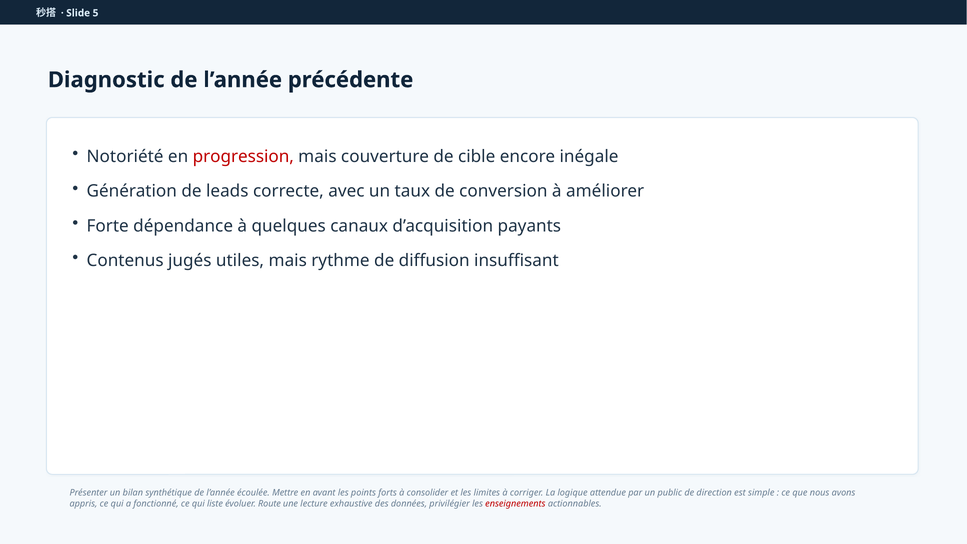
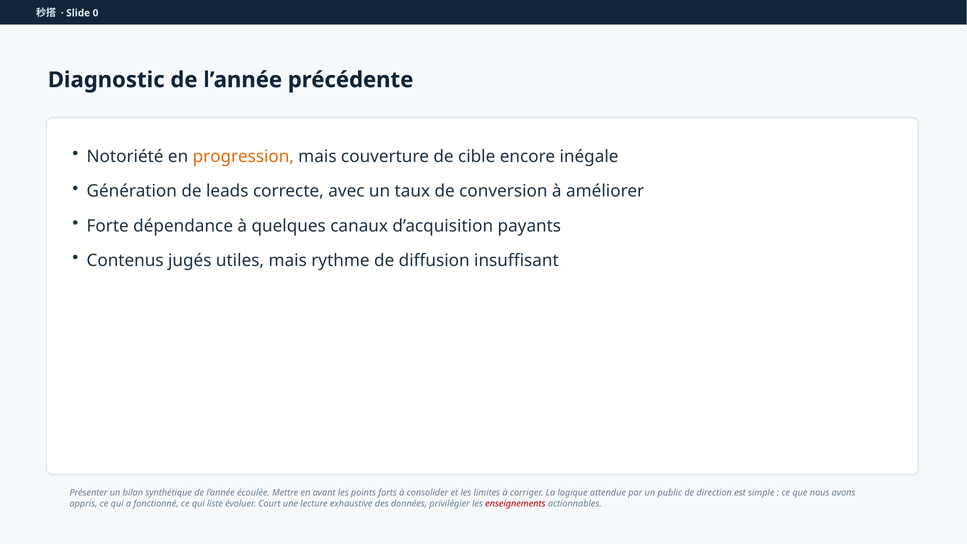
5: 5 -> 0 (96, 13)
progression colour: red -> orange (243, 156)
Route: Route -> Court (269, 504)
